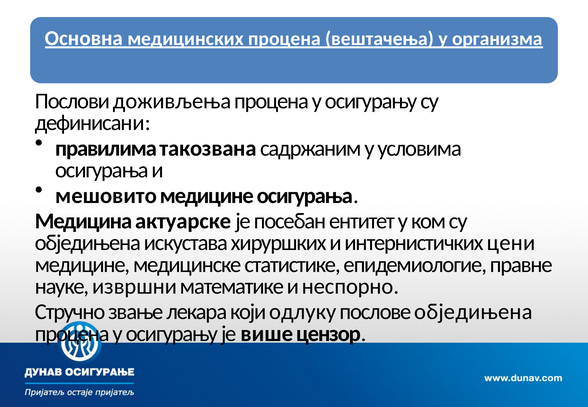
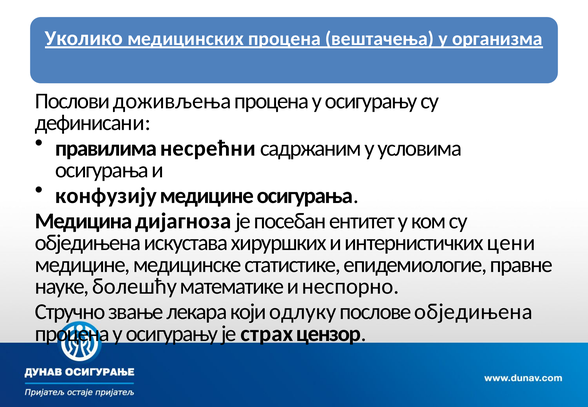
Основна: Основна -> Уколико (84, 38)
такозвана: такозвана -> несрећни (208, 148)
мешовито: мешовито -> конфузију (106, 196)
актуарске: актуарске -> дијагноза (183, 221)
извршни: извршни -> болешћу (135, 286)
више: више -> страх (267, 334)
